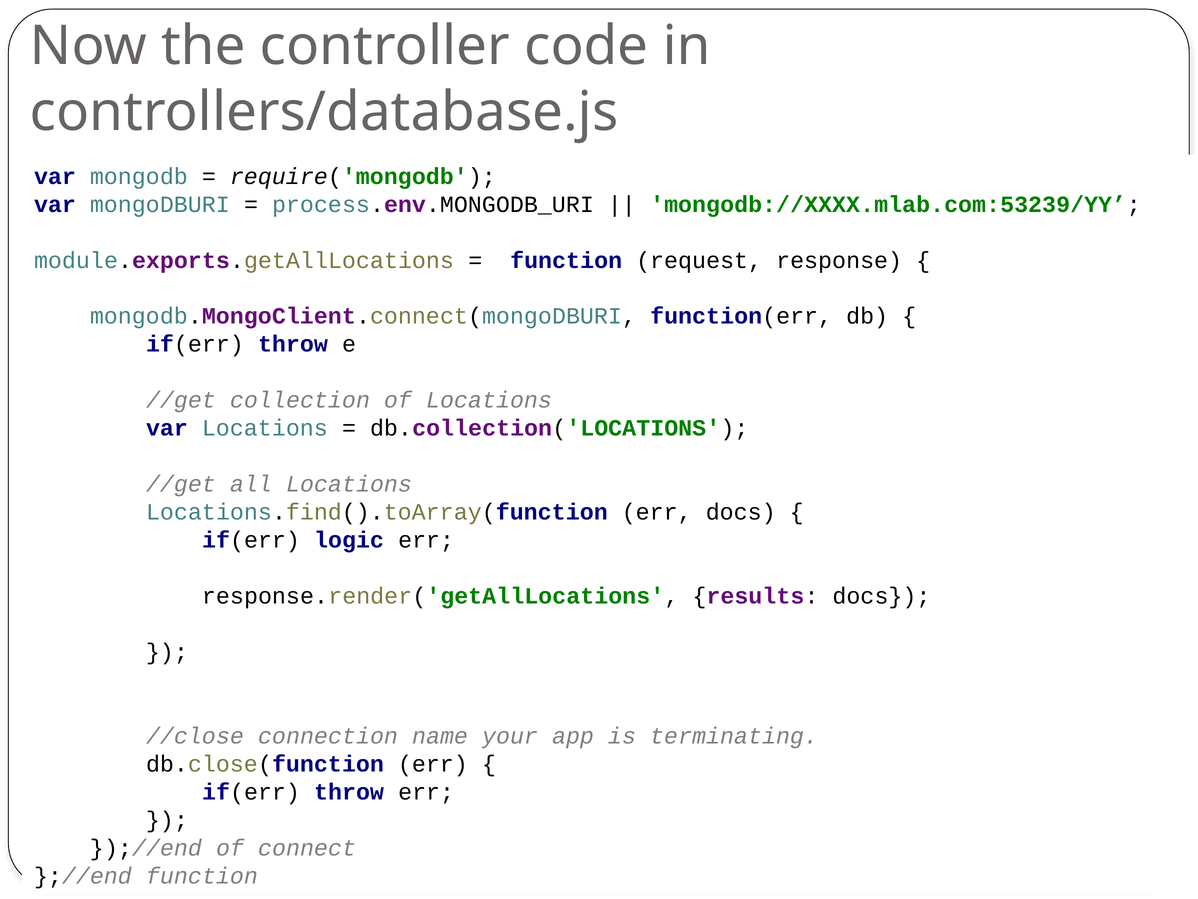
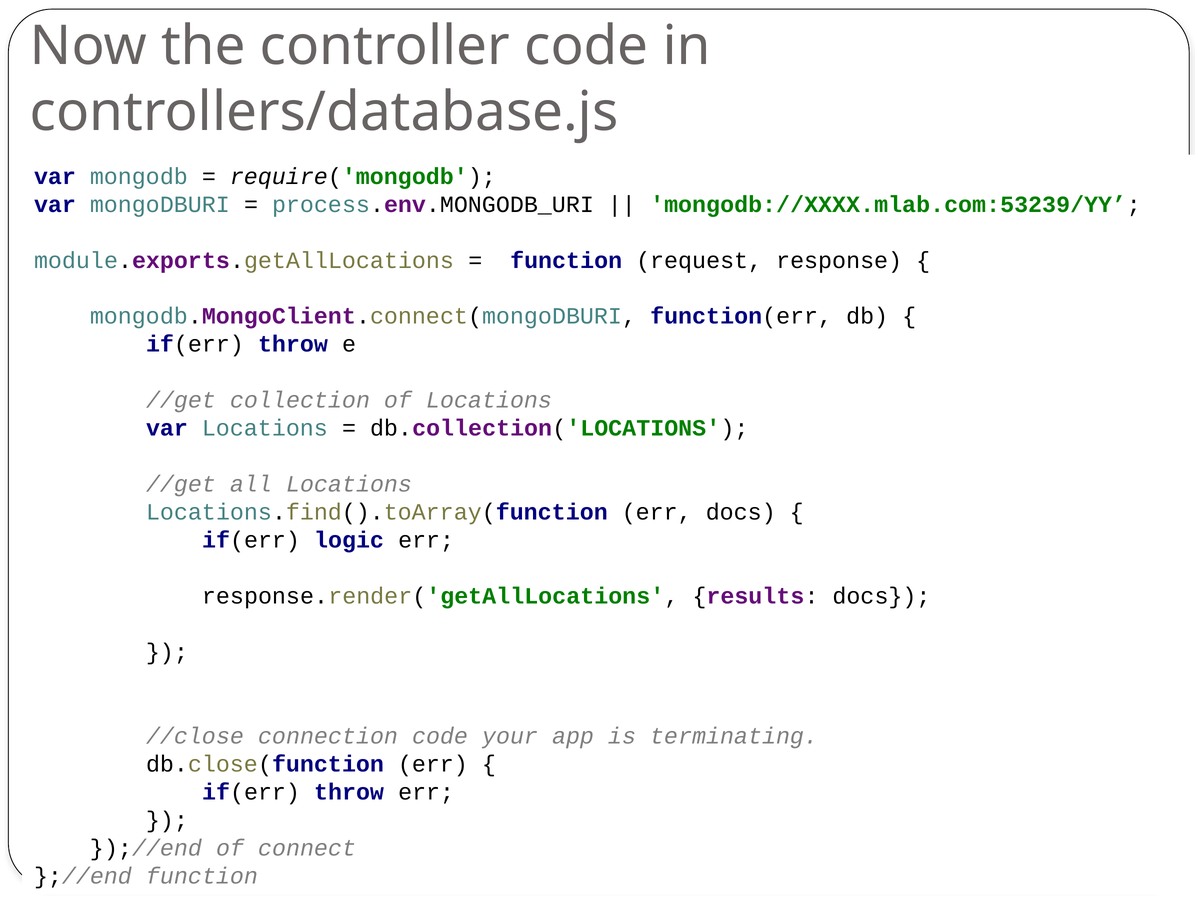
connection name: name -> code (440, 736)
